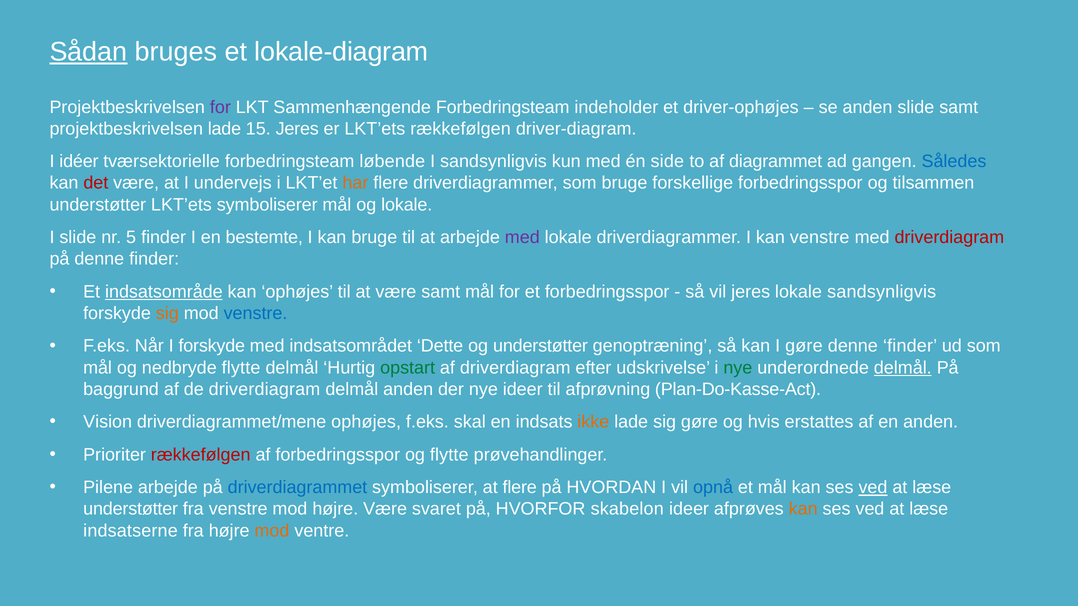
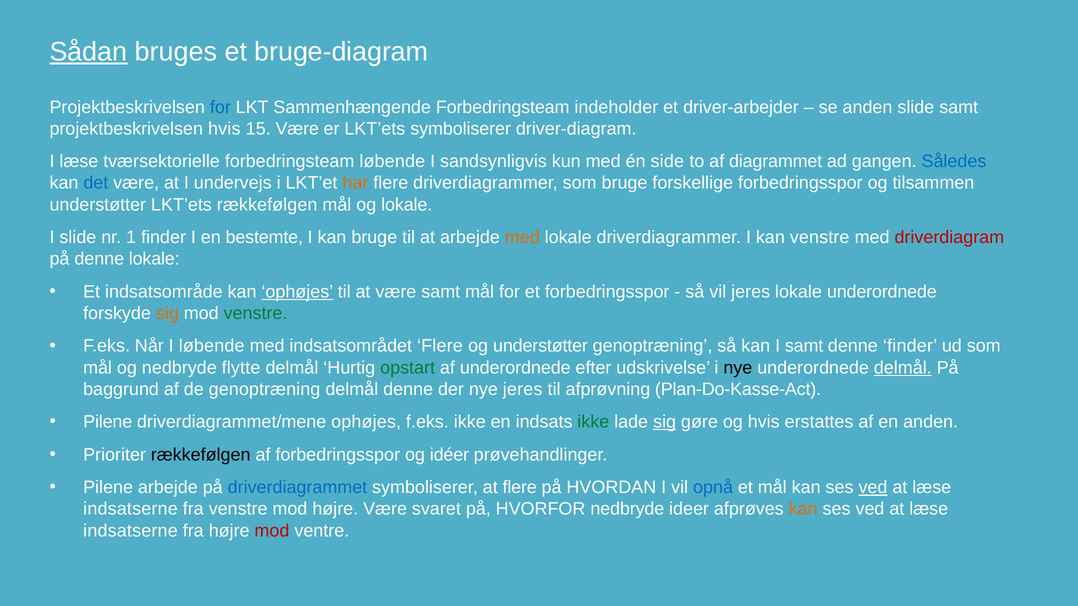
lokale-diagram: lokale-diagram -> bruge-diagram (341, 52)
for colour: purple -> blue (220, 107)
driver-ophøjes: driver-ophøjes -> driver-arbejder (741, 107)
projektbeskrivelsen lade: lade -> hvis (224, 129)
15 Jeres: Jeres -> Være (297, 129)
LKT’ets rækkefølgen: rækkefølgen -> symboliserer (461, 129)
I idéer: idéer -> læse (79, 162)
det colour: red -> blue (96, 183)
LKT’ets symboliserer: symboliserer -> rækkefølgen (267, 205)
5: 5 -> 1 (131, 238)
med colour: purple -> orange (522, 238)
på denne finder: finder -> lokale (154, 259)
indsatsområde underline: present -> none (164, 292)
ophøjes underline: none -> present (297, 292)
lokale sandsynligvis: sandsynligvis -> underordnede (882, 292)
venstre colour: blue -> green (256, 313)
I forskyde: forskyde -> løbende (212, 346)
indsatsområdet Dette: Dette -> Flere (440, 346)
I gøre: gøre -> samt (804, 346)
af driverdiagram: driverdiagram -> underordnede (515, 368)
nye colour: green -> black (738, 368)
de driverdiagram: driverdiagram -> genoptræning (265, 389)
delmål anden: anden -> denne (408, 389)
nye ideer: ideer -> jeres (523, 389)
Vision: Vision -> Pilene (108, 422)
f.eks skal: skal -> ikke (470, 422)
ikke colour: orange -> green (593, 422)
sig underline: none -> present (665, 422)
rækkefølgen colour: red -> black (201, 455)
og flytte: flytte -> idéer (449, 455)
understøtter: understøtter -> indsatserne (130, 509)
HVORFOR skabelon: skabelon -> nedbryde (627, 509)
mod colour: orange -> red (272, 531)
